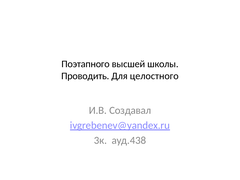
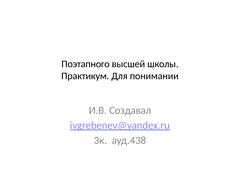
Проводить: Проводить -> Практикум (85, 76)
целостного: целостного -> понимании (154, 76)
